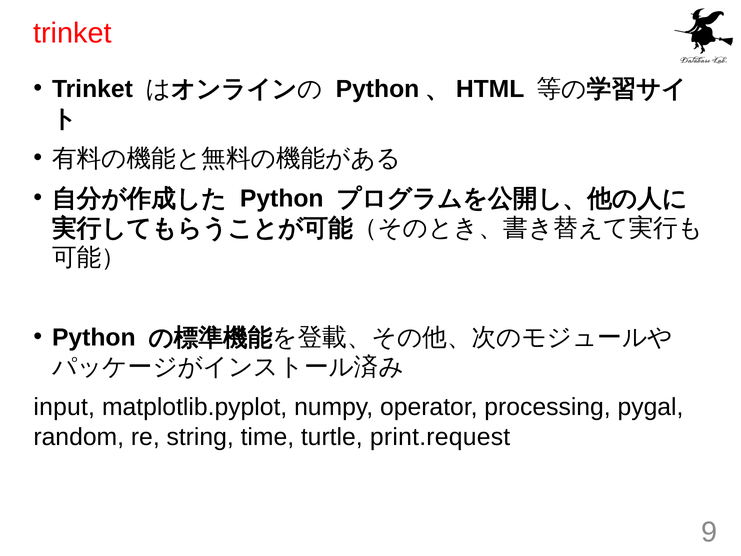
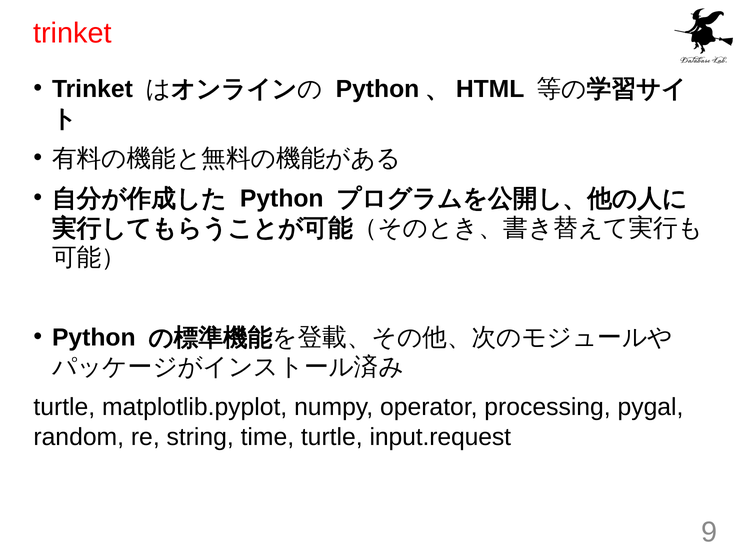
input: input -> turtle (64, 407)
print.request: print.request -> input.request (440, 437)
